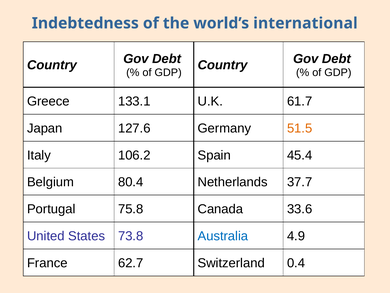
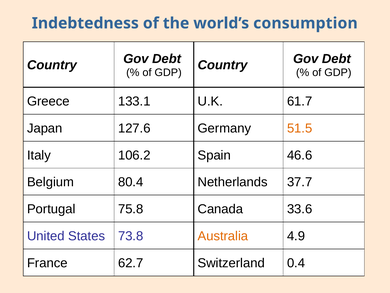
international: international -> consumption (305, 23)
45.4: 45.4 -> 46.6 (300, 155)
Australia colour: blue -> orange (223, 236)
